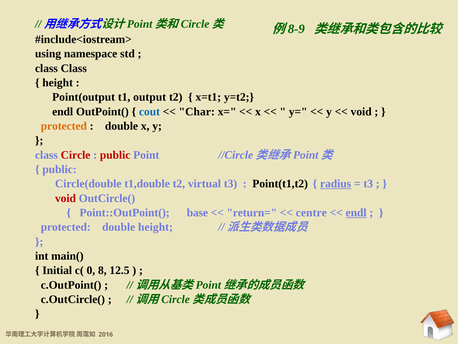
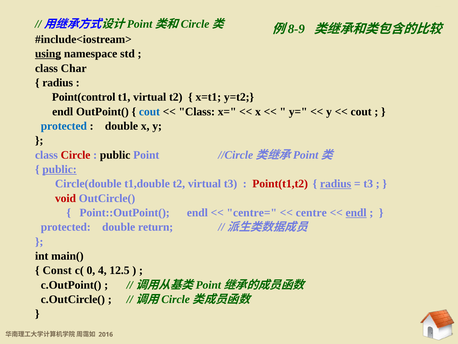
using underline: none -> present (48, 54)
class Class: Class -> Char (74, 68)
height: height -> radius (58, 83)
Point(output: Point(output -> Point(control (84, 97)
t1 output: output -> virtual (150, 97)
Char: Char -> Class (197, 111)
void: void -> cout (361, 111)
protected colour: orange -> blue (64, 126)
public colour: red -> black (115, 155)
public underline: none -> present (60, 169)
Point(t1,t2 colour: black -> red (280, 184)
Point::OutPoint( base: base -> endl (197, 212)
return=: return= -> centre= (252, 212)
double height: height -> return (156, 227)
Initial: Initial -> Const (57, 270)
0 8: 8 -> 4 (102, 270)
